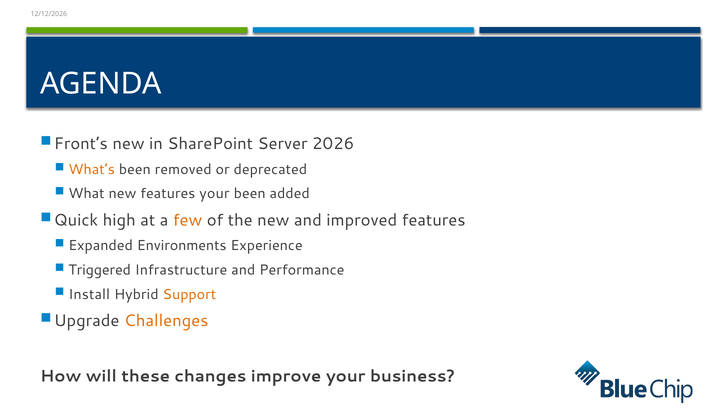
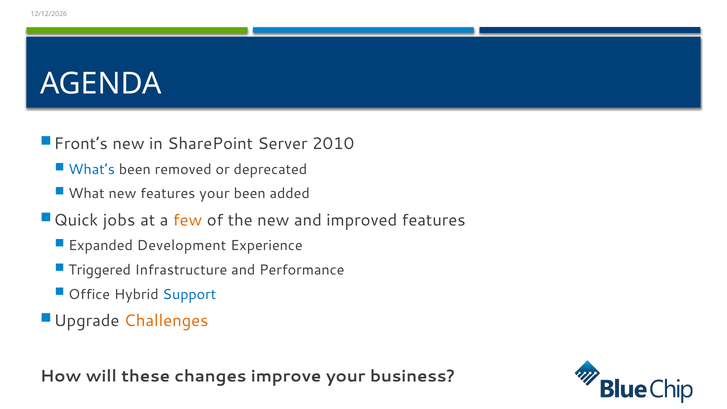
2026: 2026 -> 2010 (333, 144)
What’s colour: orange -> blue (92, 169)
high: high -> jobs (119, 220)
Environments: Environments -> Development (182, 246)
Install: Install -> Office (89, 294)
Support colour: orange -> blue (189, 294)
